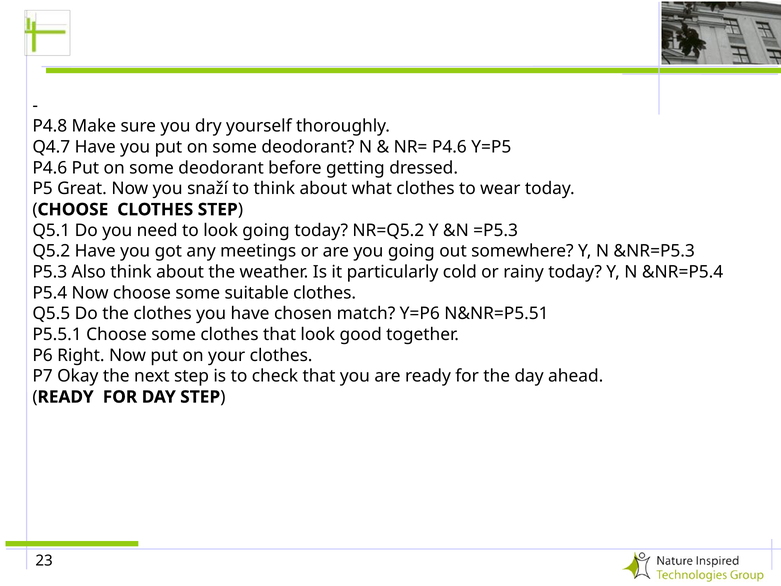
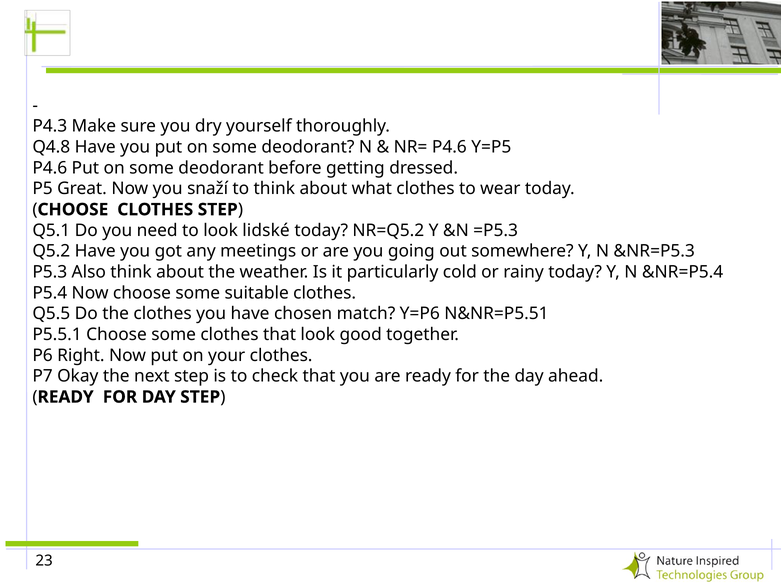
P4.8: P4.8 -> P4.3 (50, 126)
Q4.7: Q4.7 -> Q4.8 (51, 147)
look going: going -> lidské (266, 230)
